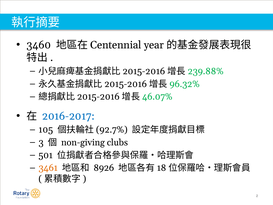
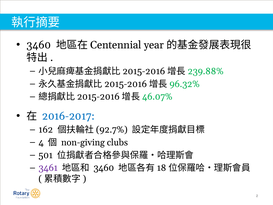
105: 105 -> 162 (46, 130)
3: 3 -> 4 (41, 142)
3461 colour: orange -> purple (48, 168)
8926: 8926 -> 3460 (104, 168)
